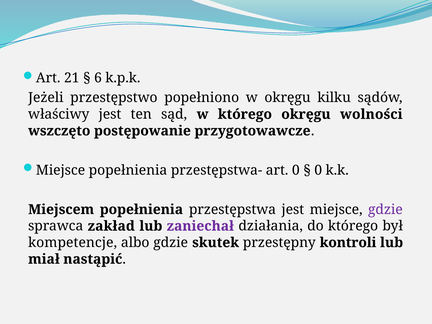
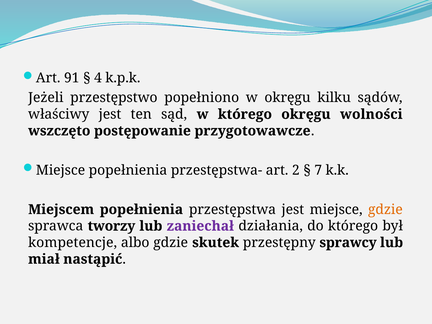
21: 21 -> 91 (72, 78)
6: 6 -> 4 (98, 78)
art 0: 0 -> 2 (296, 170)
0: 0 -> 7 (318, 170)
gdzie colour: purple -> orange (385, 210)
zakład: zakład -> tworzy (111, 226)
kontroli: kontroli -> sprawcy (348, 243)
